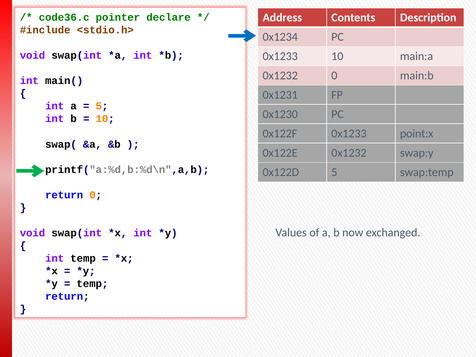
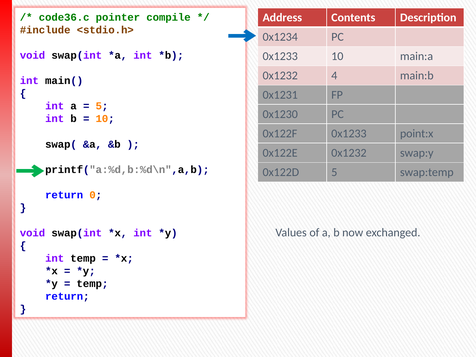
declare: declare -> compile (169, 17)
0x1232 0: 0 -> 4 (334, 76)
